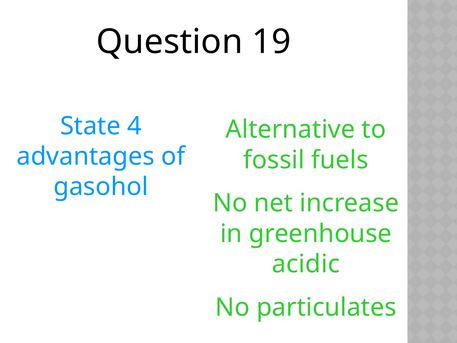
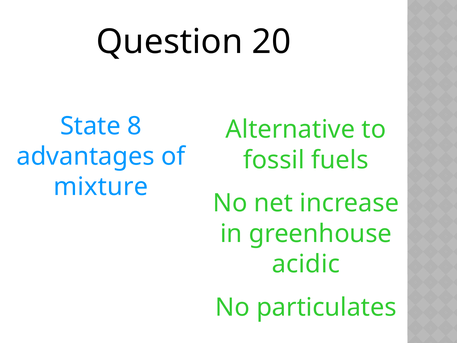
19: 19 -> 20 (271, 42)
4: 4 -> 8 (135, 126)
gasohol: gasohol -> mixture (101, 187)
